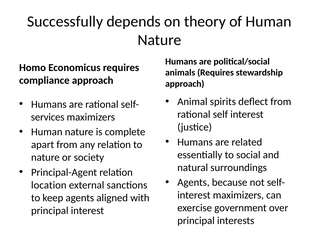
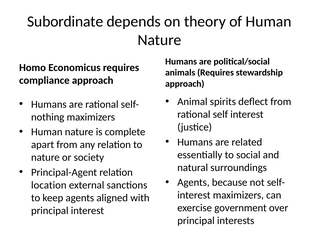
Successfully: Successfully -> Subordinate (65, 22)
services: services -> nothing (48, 117)
